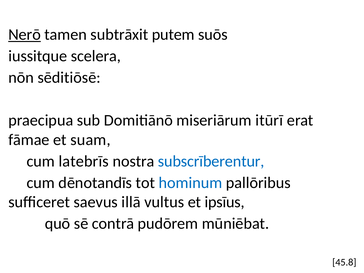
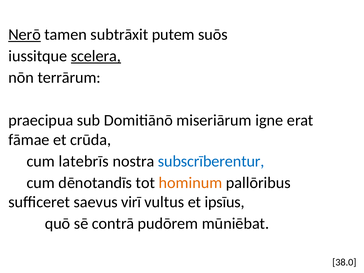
scelera underline: none -> present (96, 56)
sēditiōsē: sēditiōsē -> terrārum (69, 78)
itūrī: itūrī -> igne (269, 120)
suam: suam -> crūda (91, 140)
hominum colour: blue -> orange (190, 183)
illā: illā -> virī (131, 202)
45.8: 45.8 -> 38.0 (344, 262)
